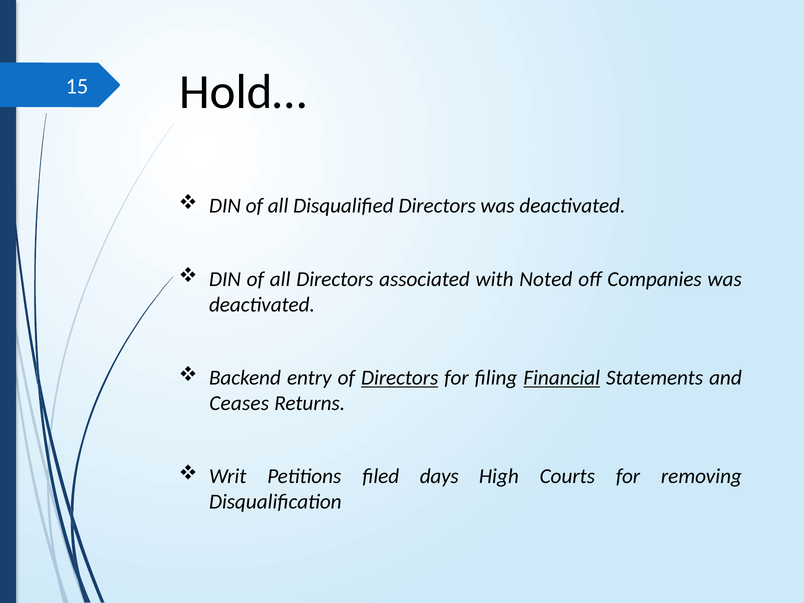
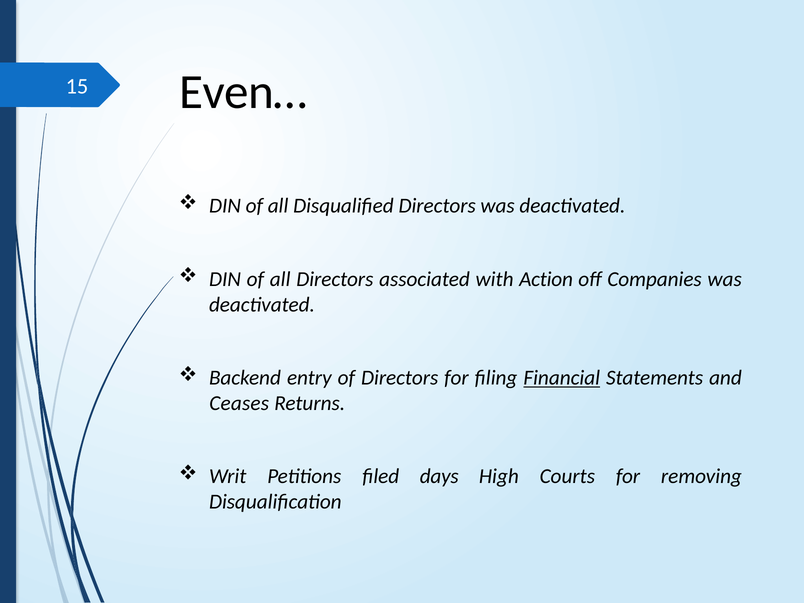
Hold…: Hold… -> Even… (243, 92)
Noted: Noted -> Action (546, 279)
Directors underline: present -> none (400, 378)
